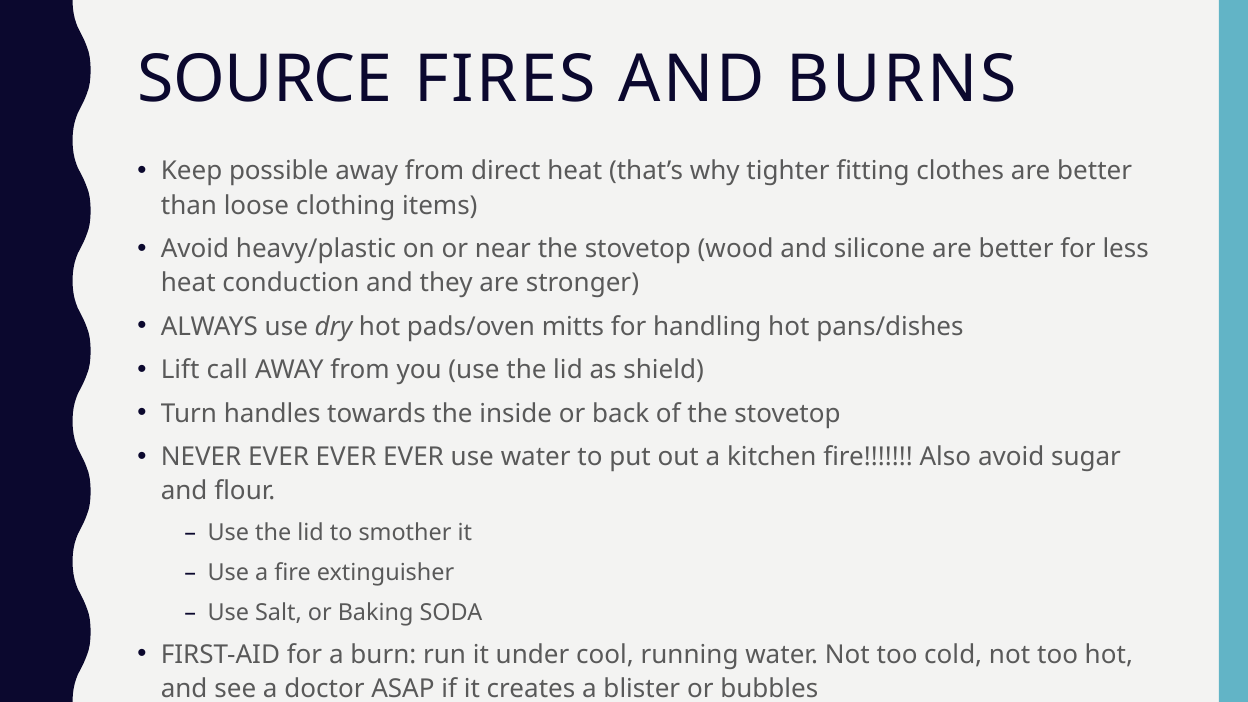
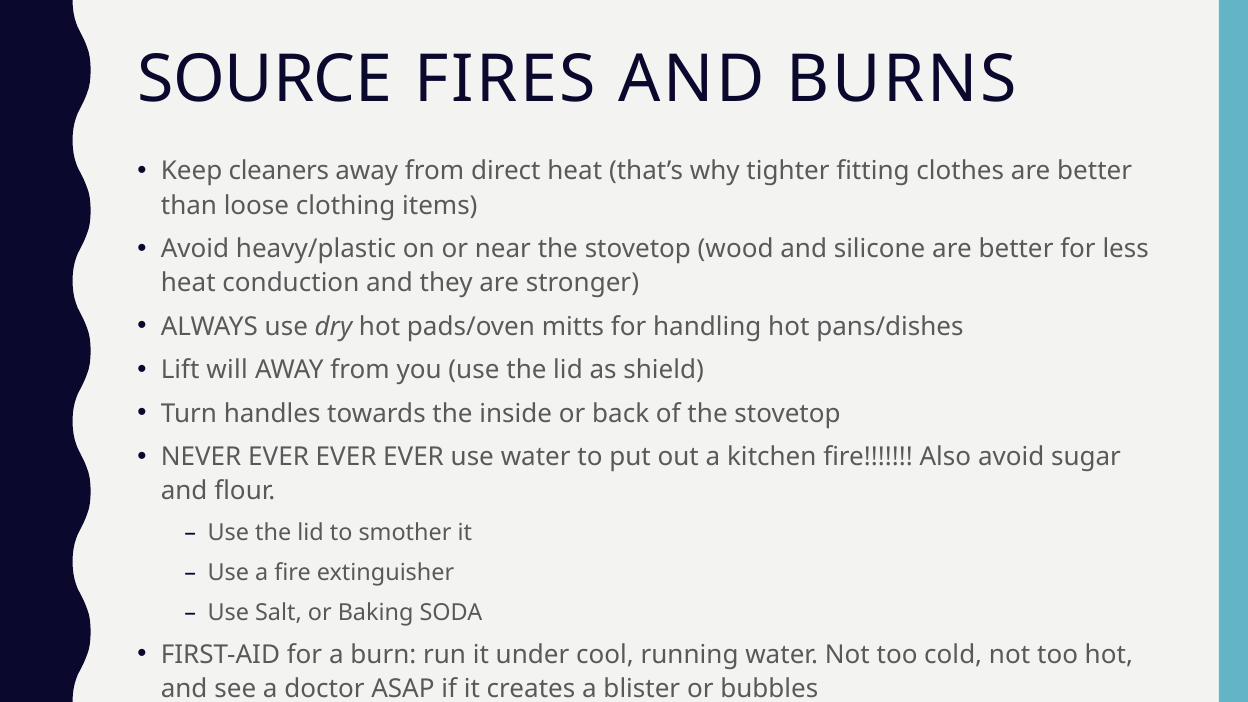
possible: possible -> cleaners (279, 171)
call: call -> will (227, 370)
